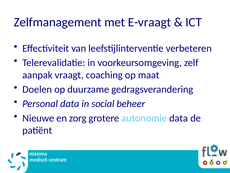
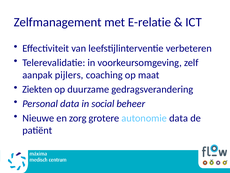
E-vraagt: E-vraagt -> E-relatie (150, 22)
vraagt: vraagt -> pijlers (69, 75)
Doelen: Doelen -> Ziekten (37, 89)
